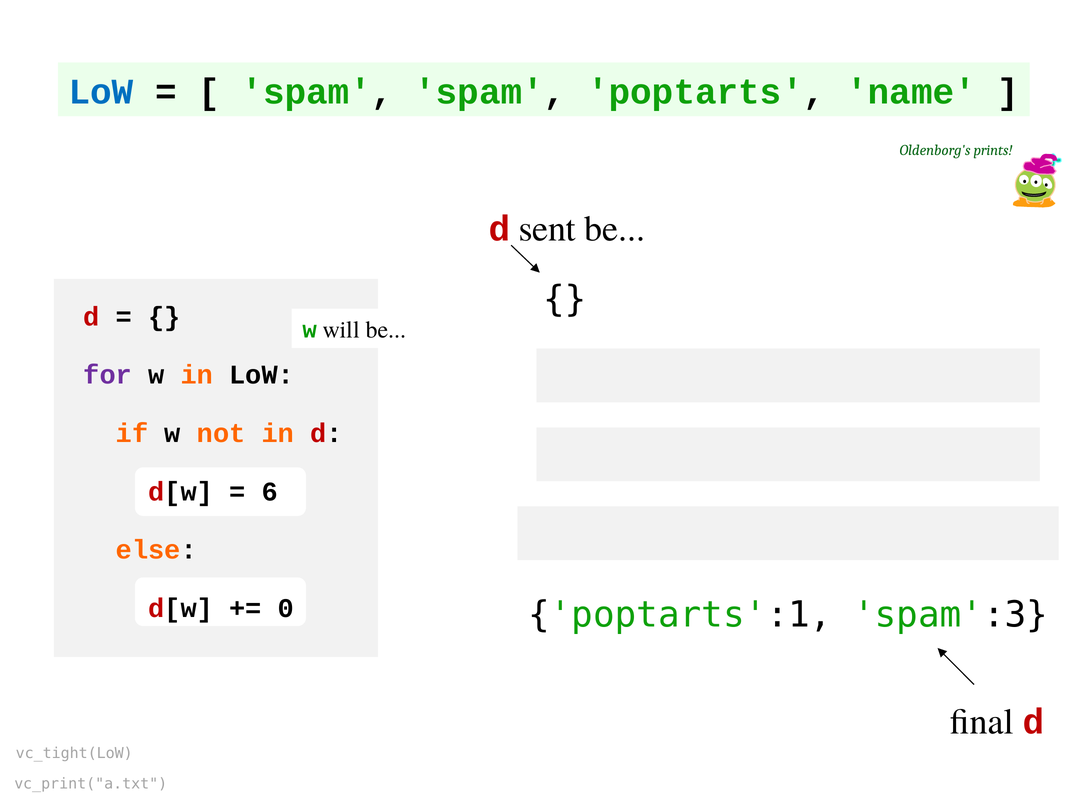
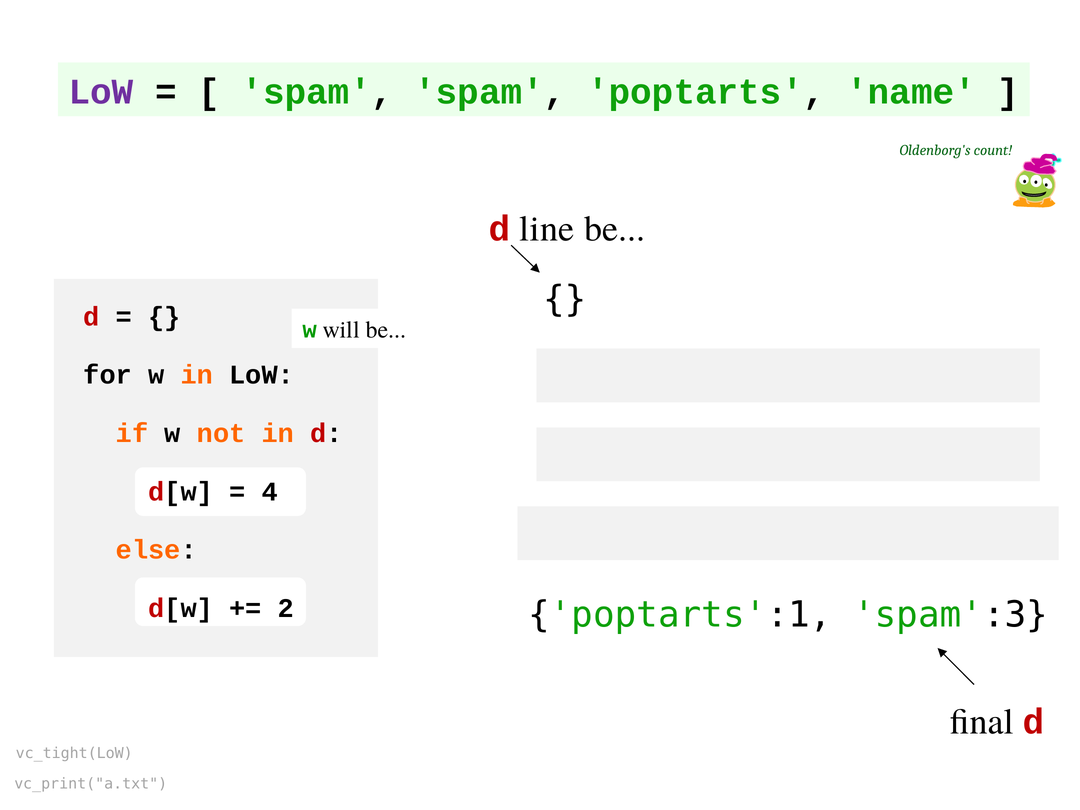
LoW colour: blue -> purple (101, 92)
prints: prints -> count (993, 151)
sent: sent -> line (547, 229)
for colour: purple -> black (108, 375)
6: 6 -> 4 (270, 492)
0: 0 -> 2 (286, 608)
